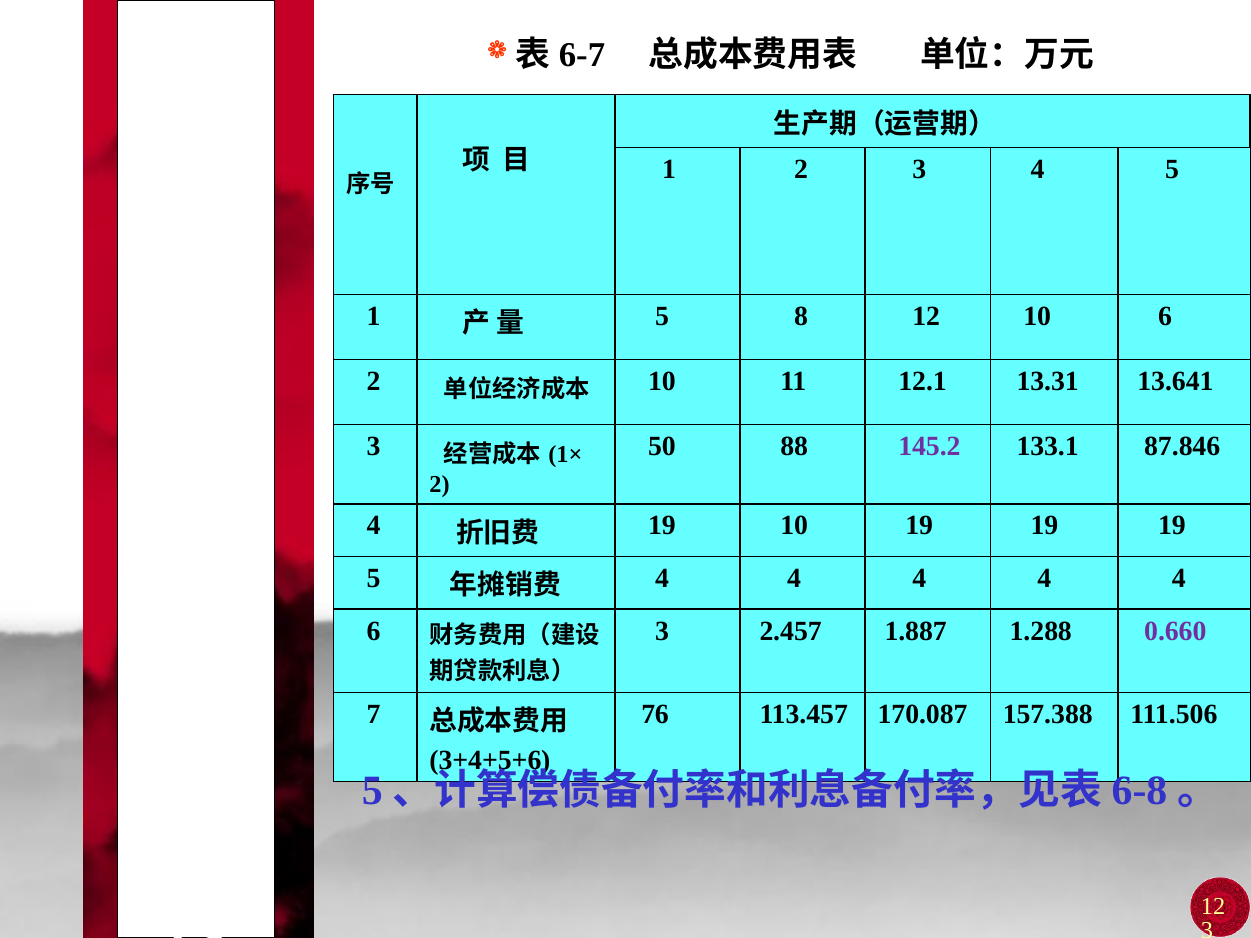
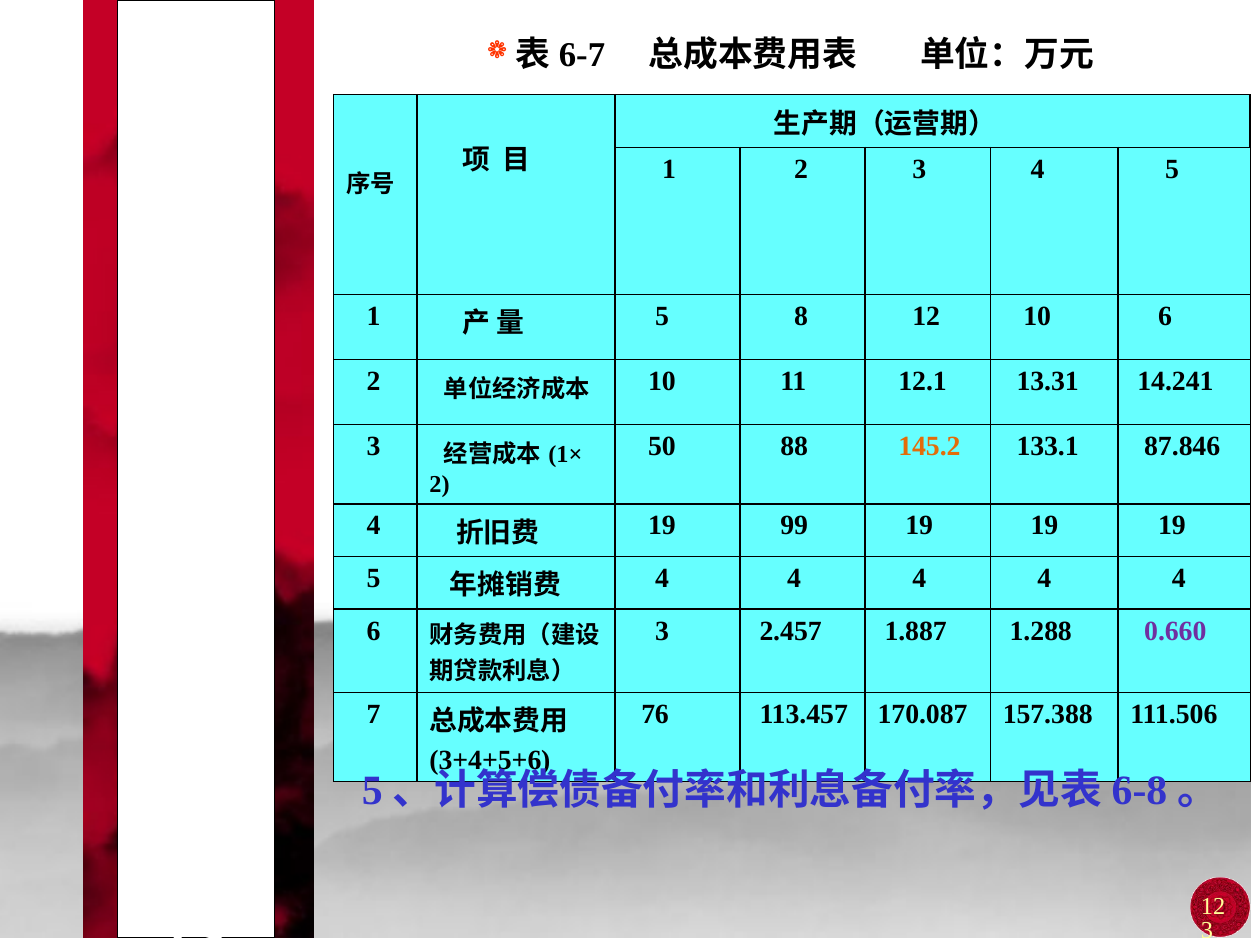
13.641: 13.641 -> 14.241 (1175, 381)
145.2 colour: purple -> orange (929, 446)
19 10: 10 -> 99 (794, 526)
